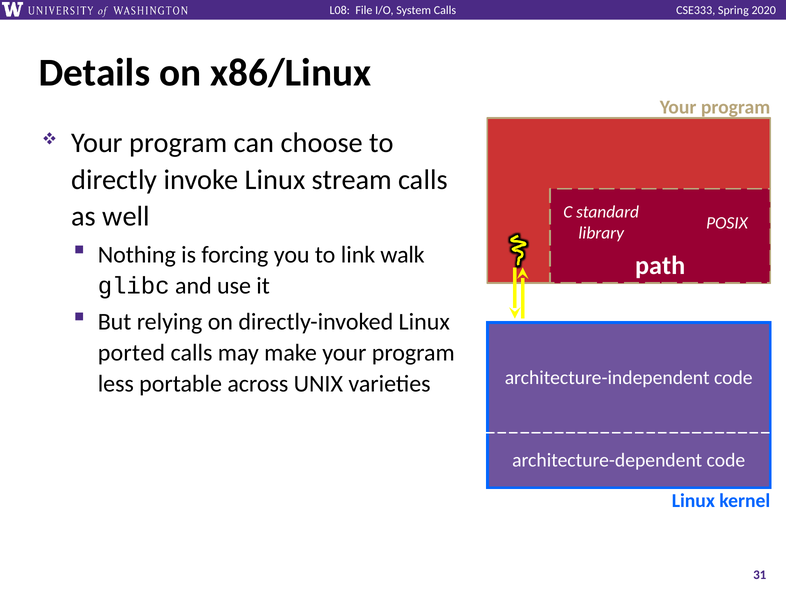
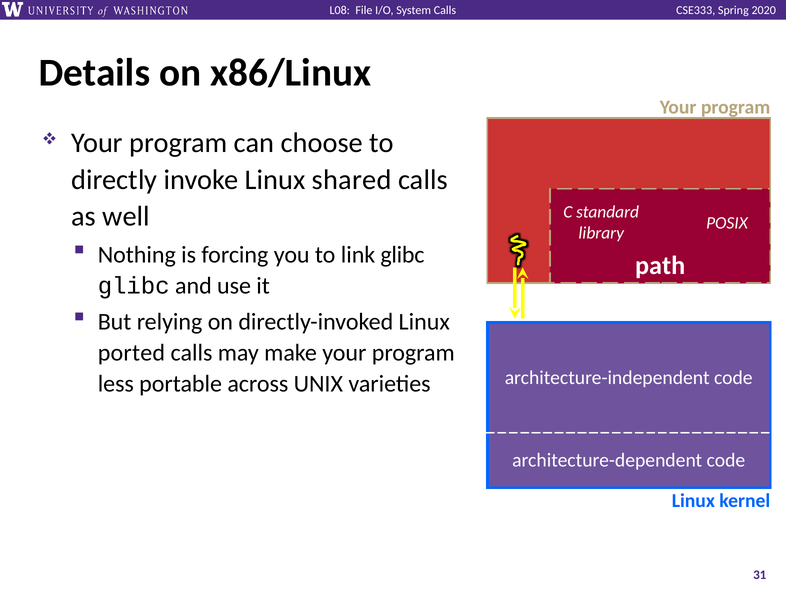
stream: stream -> shared (352, 180)
link walk: walk -> glibc (402, 254)
